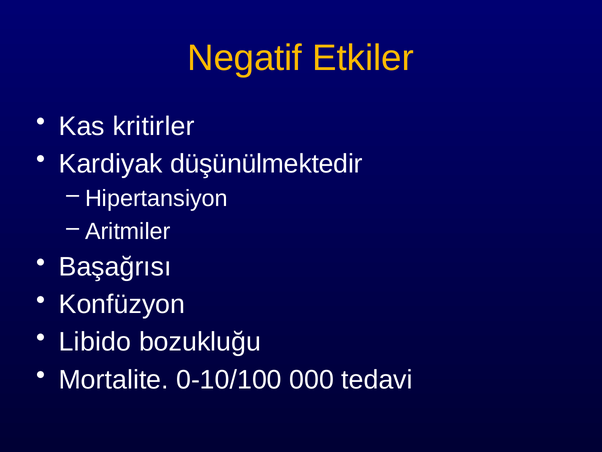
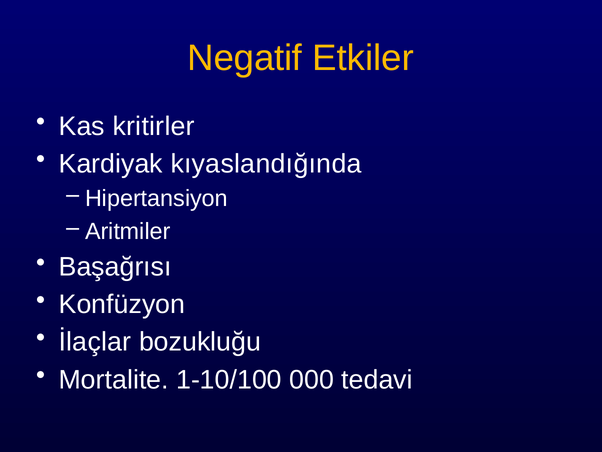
düşünülmektedir: düşünülmektedir -> kıyaslandığında (266, 164)
Libido: Libido -> İlaçlar (95, 342)
0-10/100: 0-10/100 -> 1-10/100 (229, 379)
